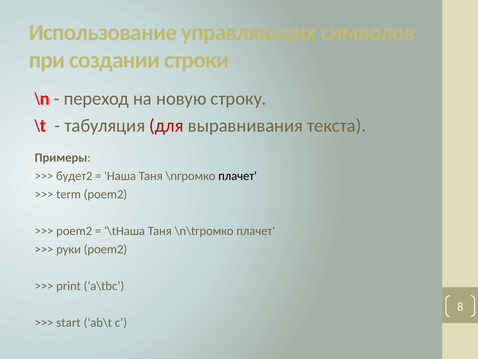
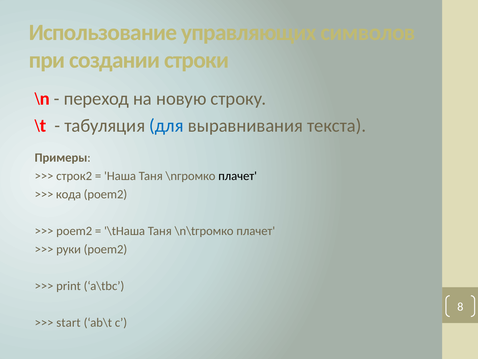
для colour: red -> blue (166, 125)
будет2: будет2 -> строк2 (74, 176)
term: term -> кода (69, 194)
